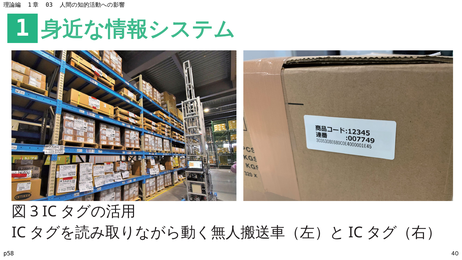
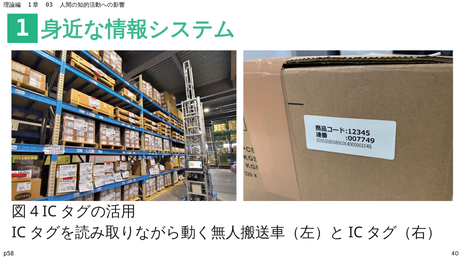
3: 3 -> 4 (34, 212)
